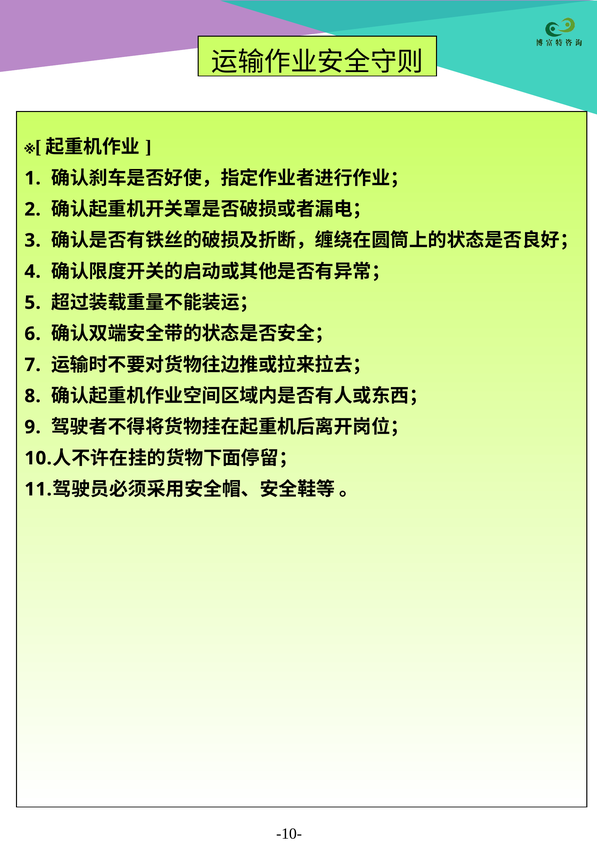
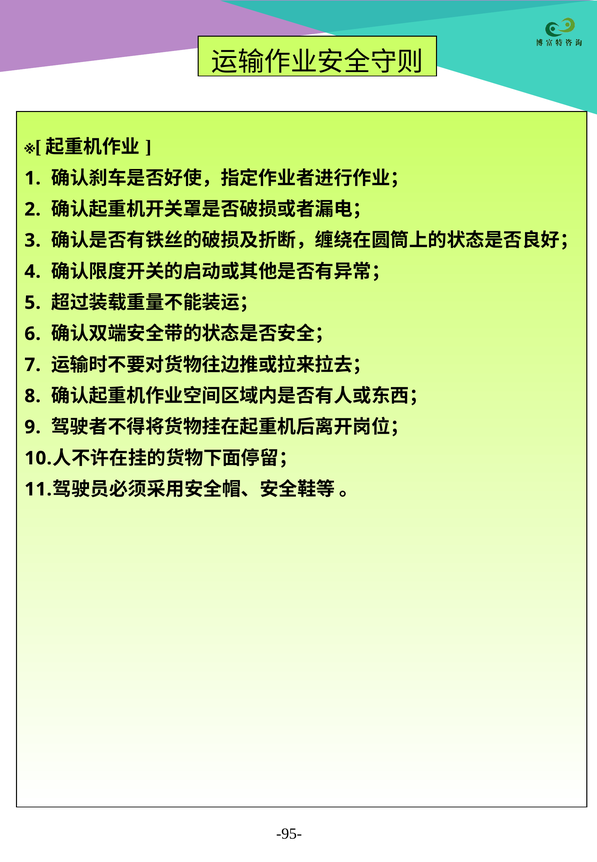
-10-: -10- -> -95- (289, 834)
